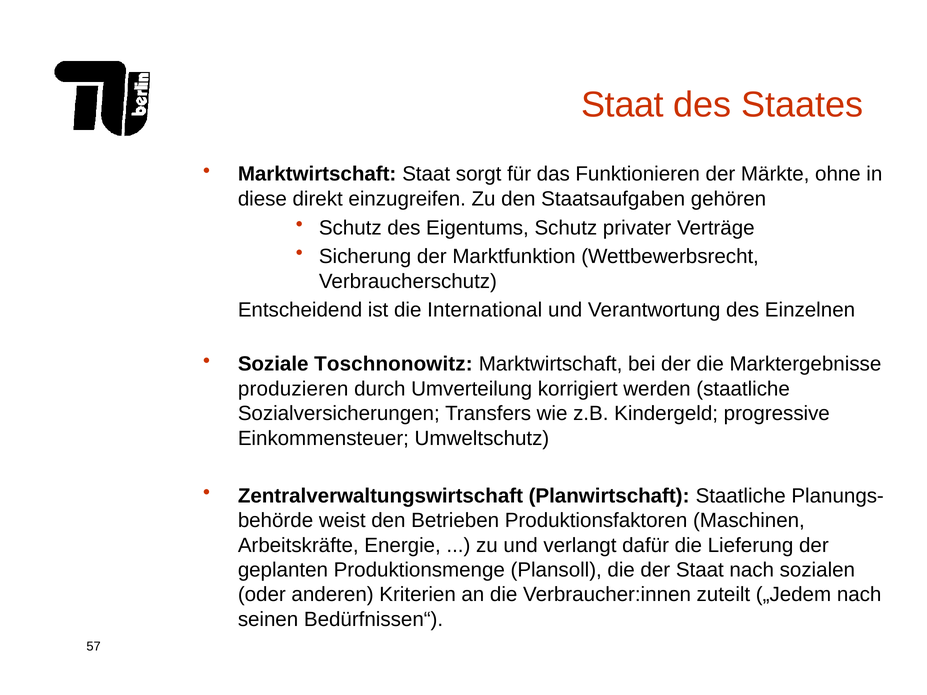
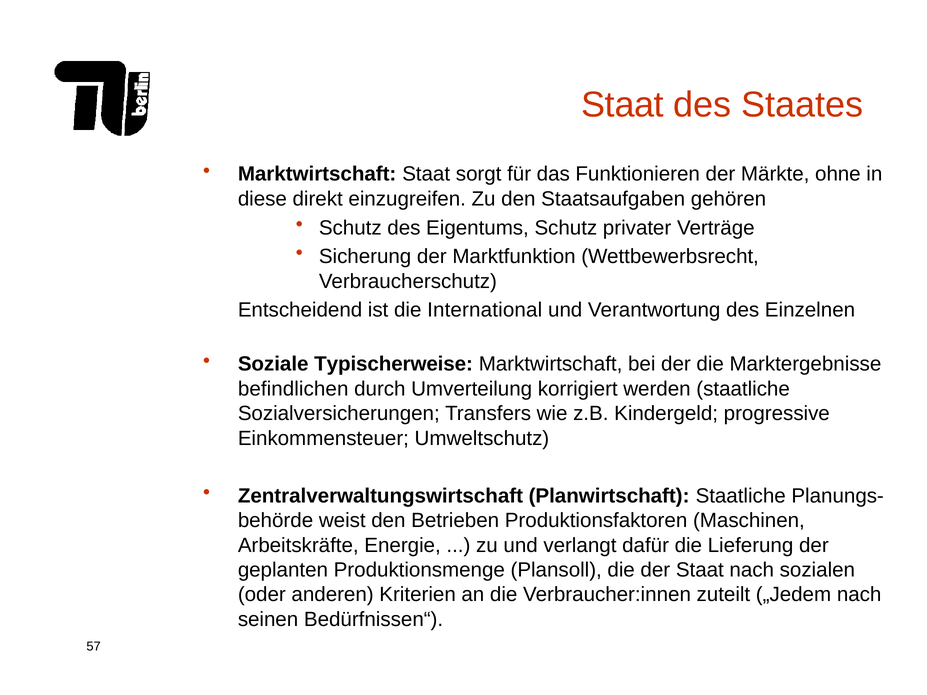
Toschnonowitz: Toschnonowitz -> Typischerweise (394, 364)
produzieren: produzieren -> befindlichen (293, 389)
